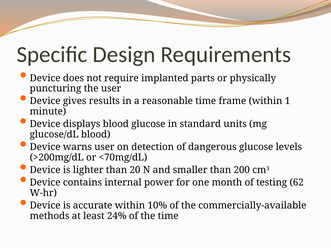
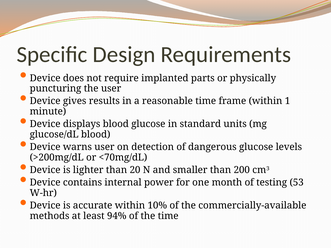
62: 62 -> 53 (297, 183)
24%: 24% -> 94% (117, 216)
